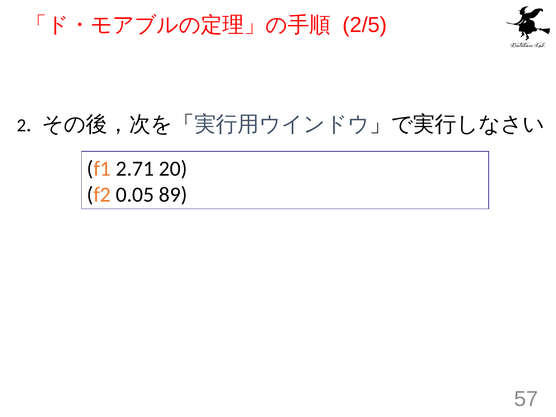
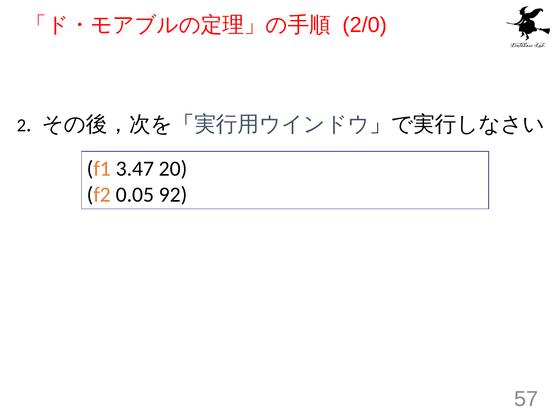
2/5: 2/5 -> 2/0 (365, 25)
2.71: 2.71 -> 3.47 (135, 169)
89: 89 -> 92 (173, 195)
